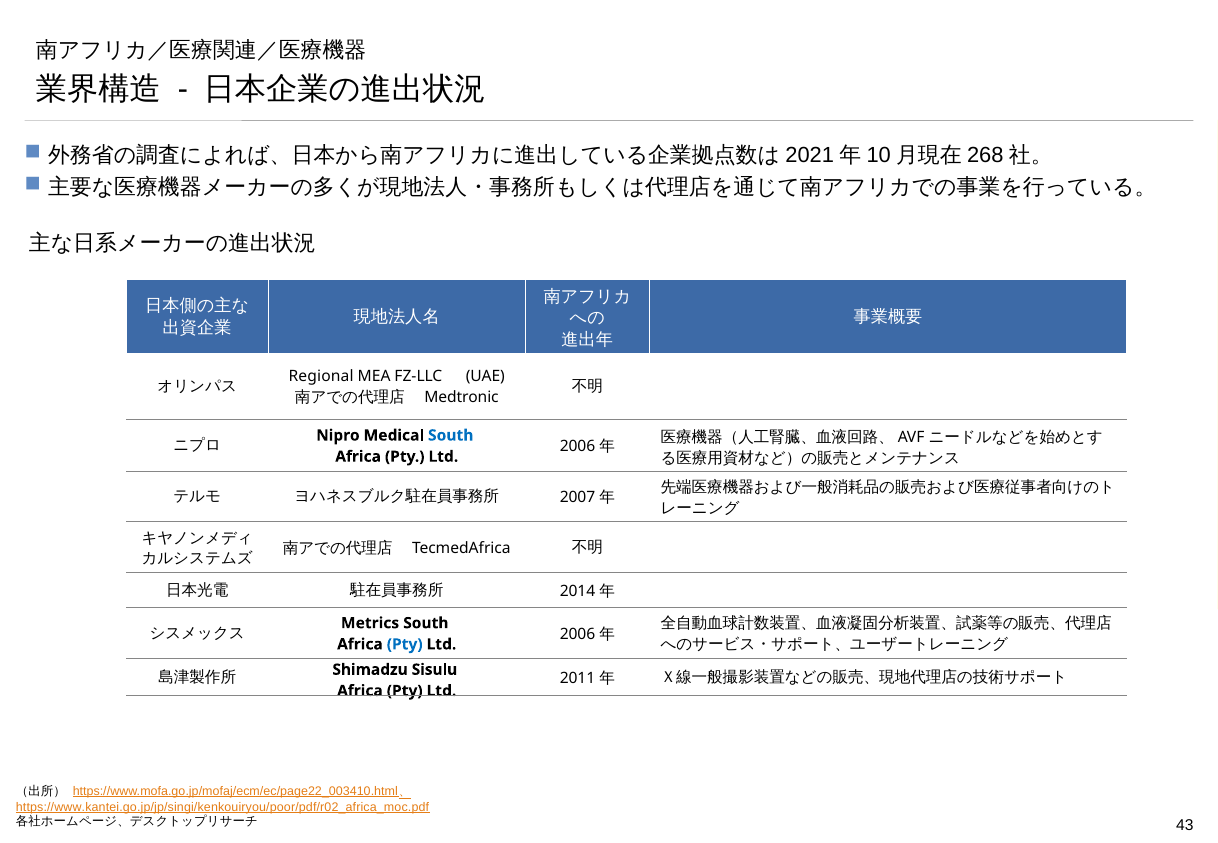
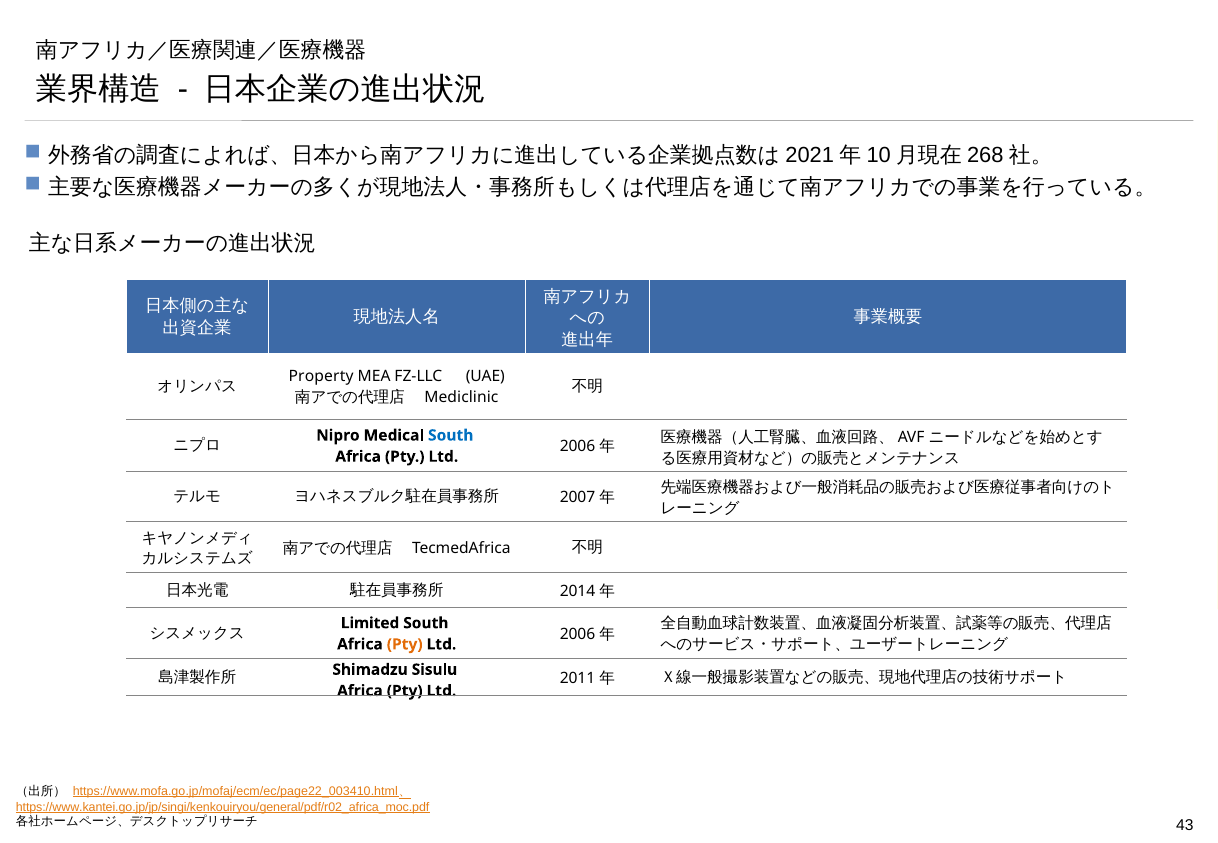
Regional: Regional -> Property (321, 376)
Medtronic: Medtronic -> Mediclinic (461, 398)
Metrics: Metrics -> Limited (370, 623)
Pty colour: blue -> orange (405, 644)
https://www.kantei.go.jp/jp/singi/kenkouiryou/poor/pdf/r02_africa_moc.pdf: https://www.kantei.go.jp/jp/singi/kenkouiryou/poor/pdf/r02_africa_moc.pdf -> https://www.kantei.go.jp/jp/singi/kenkouiryou/general/pdf/r02_africa_moc.pdf (223, 807)
